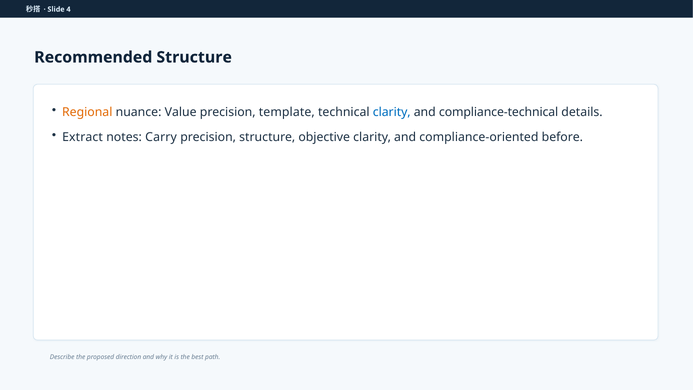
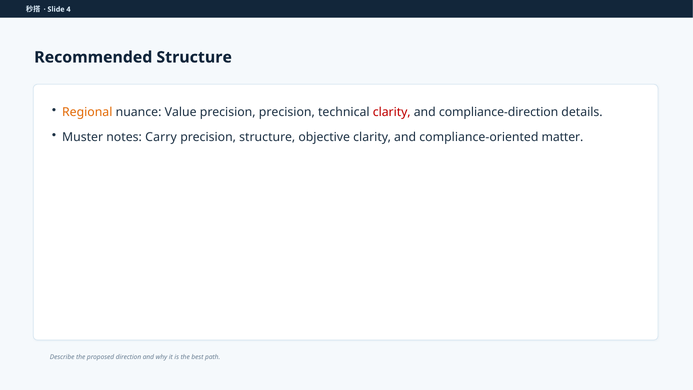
precision template: template -> precision (287, 112)
clarity colour: blue -> red (392, 112)
compliance-technical: compliance-technical -> compliance-direction (499, 112)
Extract: Extract -> Muster (83, 137)
before: before -> matter (562, 137)
